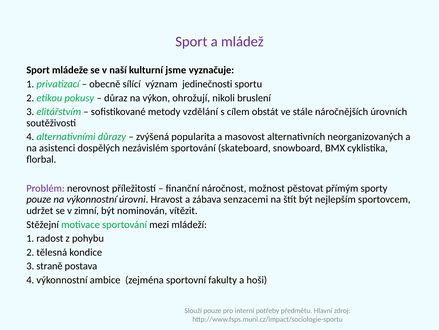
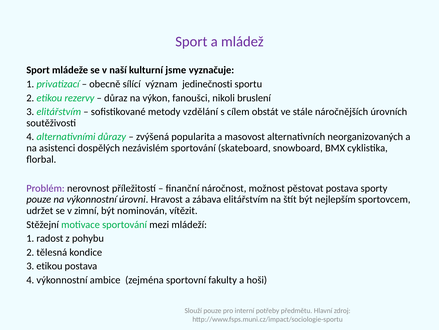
pokusy: pokusy -> rezervy (79, 98)
ohrožují: ohrožují -> fanoušci (191, 98)
pěstovat přímým: přímým -> postava (342, 188)
zábava senzacemi: senzacemi -> elitářstvím (246, 199)
3 straně: straně -> etikou (49, 266)
